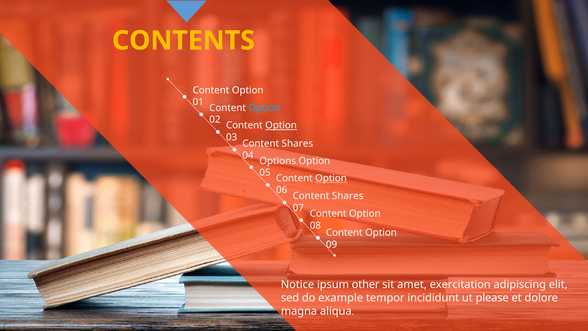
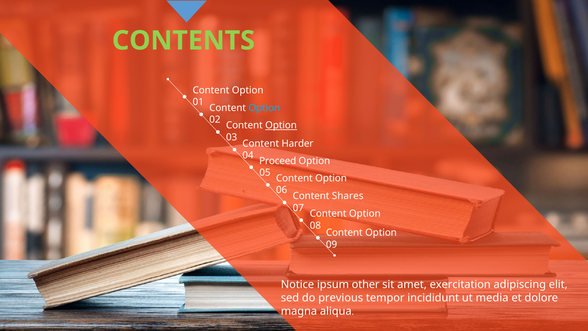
CONTENTS colour: yellow -> light green (183, 41)
Shares: Shares -> Harder (297, 143)
Options: Options -> Proceed (278, 161)
Option underline: present -> none (331, 178)
example: example -> previous (341, 298)
please: please -> media (492, 298)
